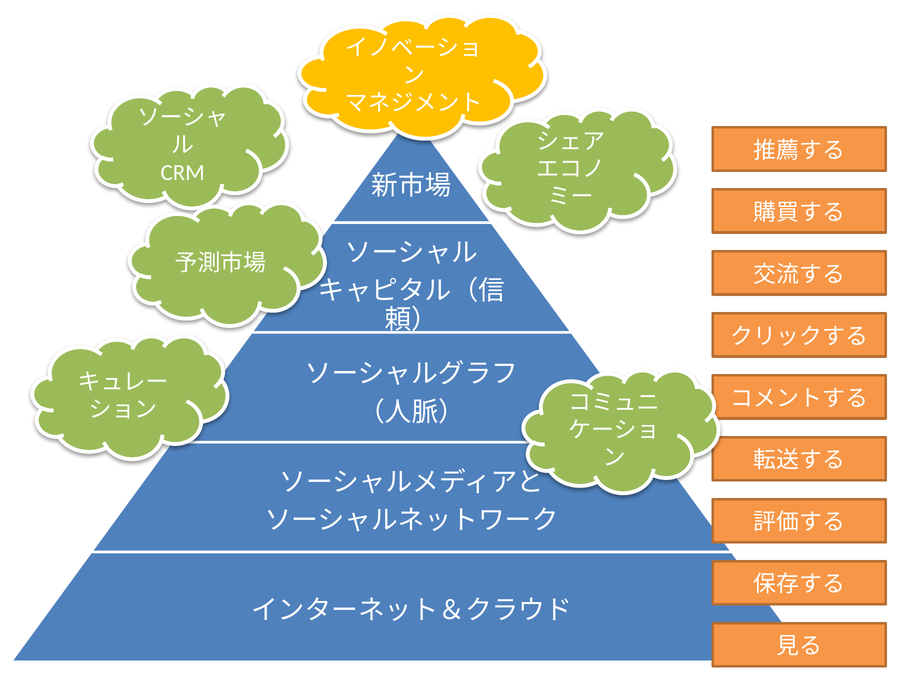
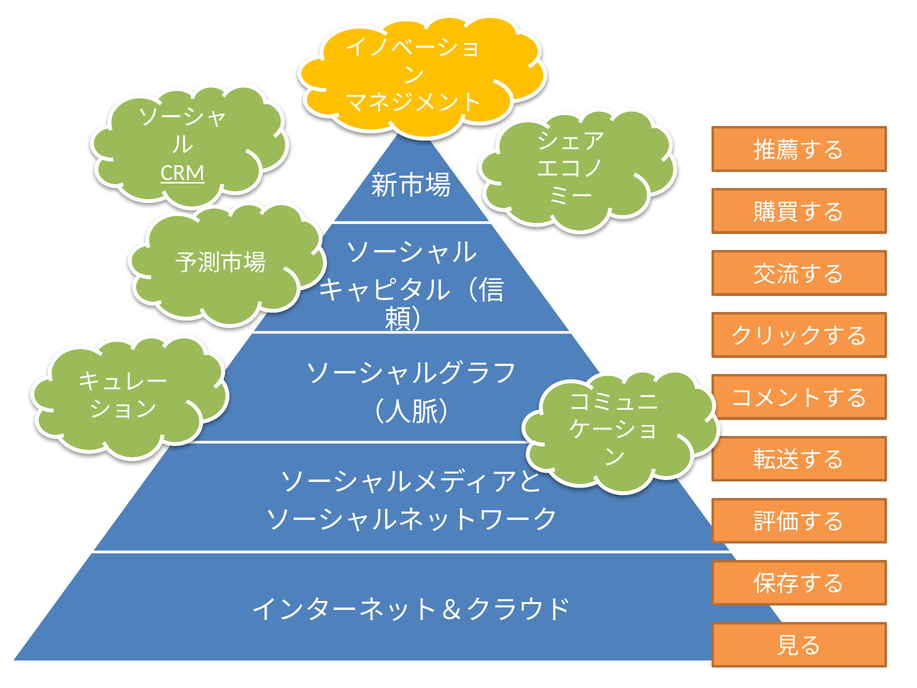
CRM underline: none -> present (183, 173)
